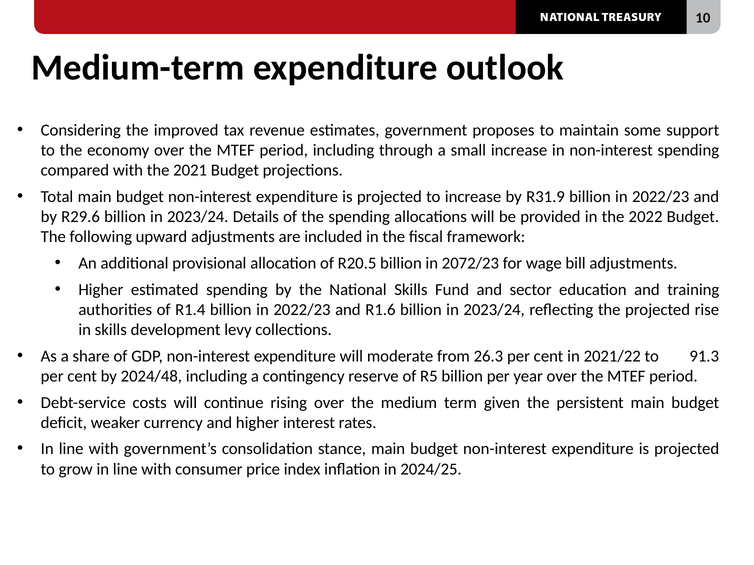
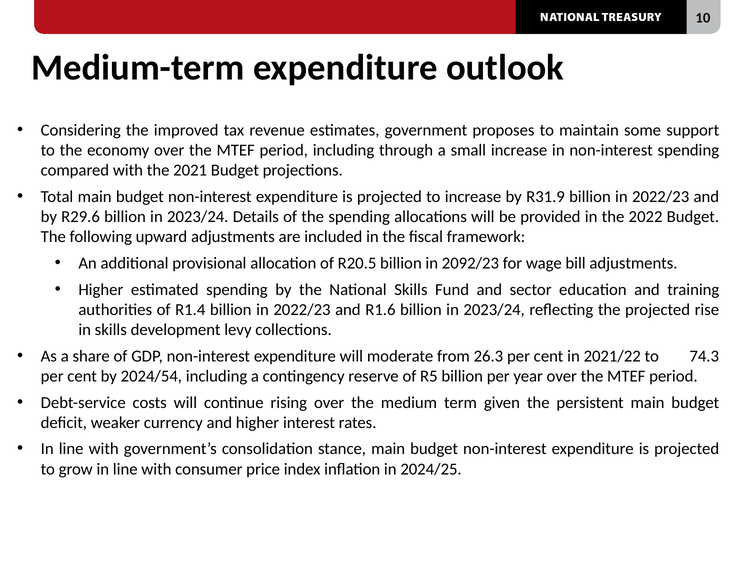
2072/23: 2072/23 -> 2092/23 (470, 263)
91.3: 91.3 -> 74.3 (704, 356)
2024/48: 2024/48 -> 2024/54 (151, 376)
